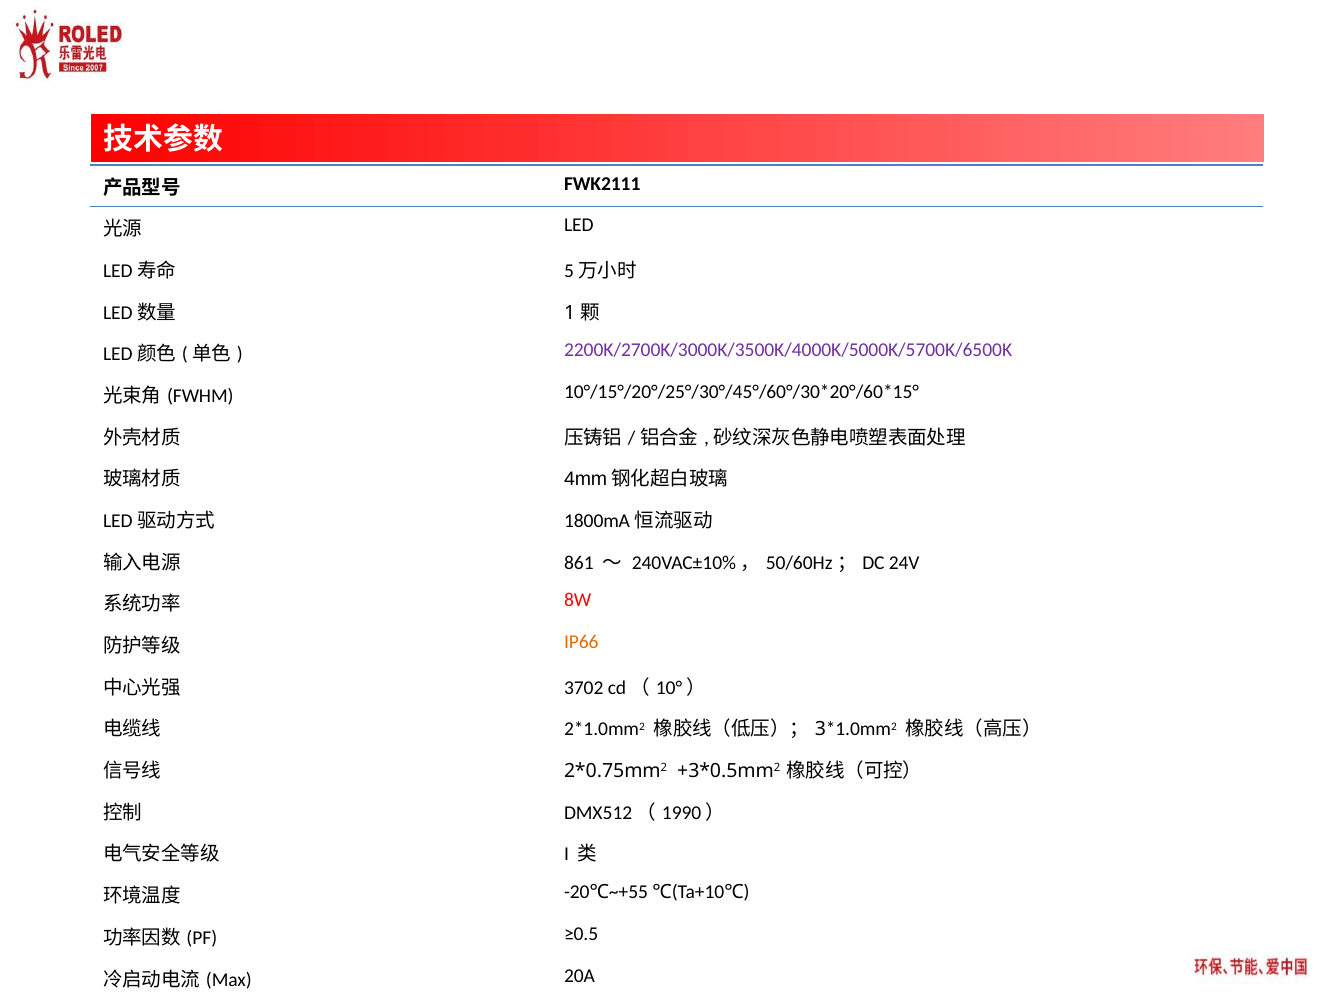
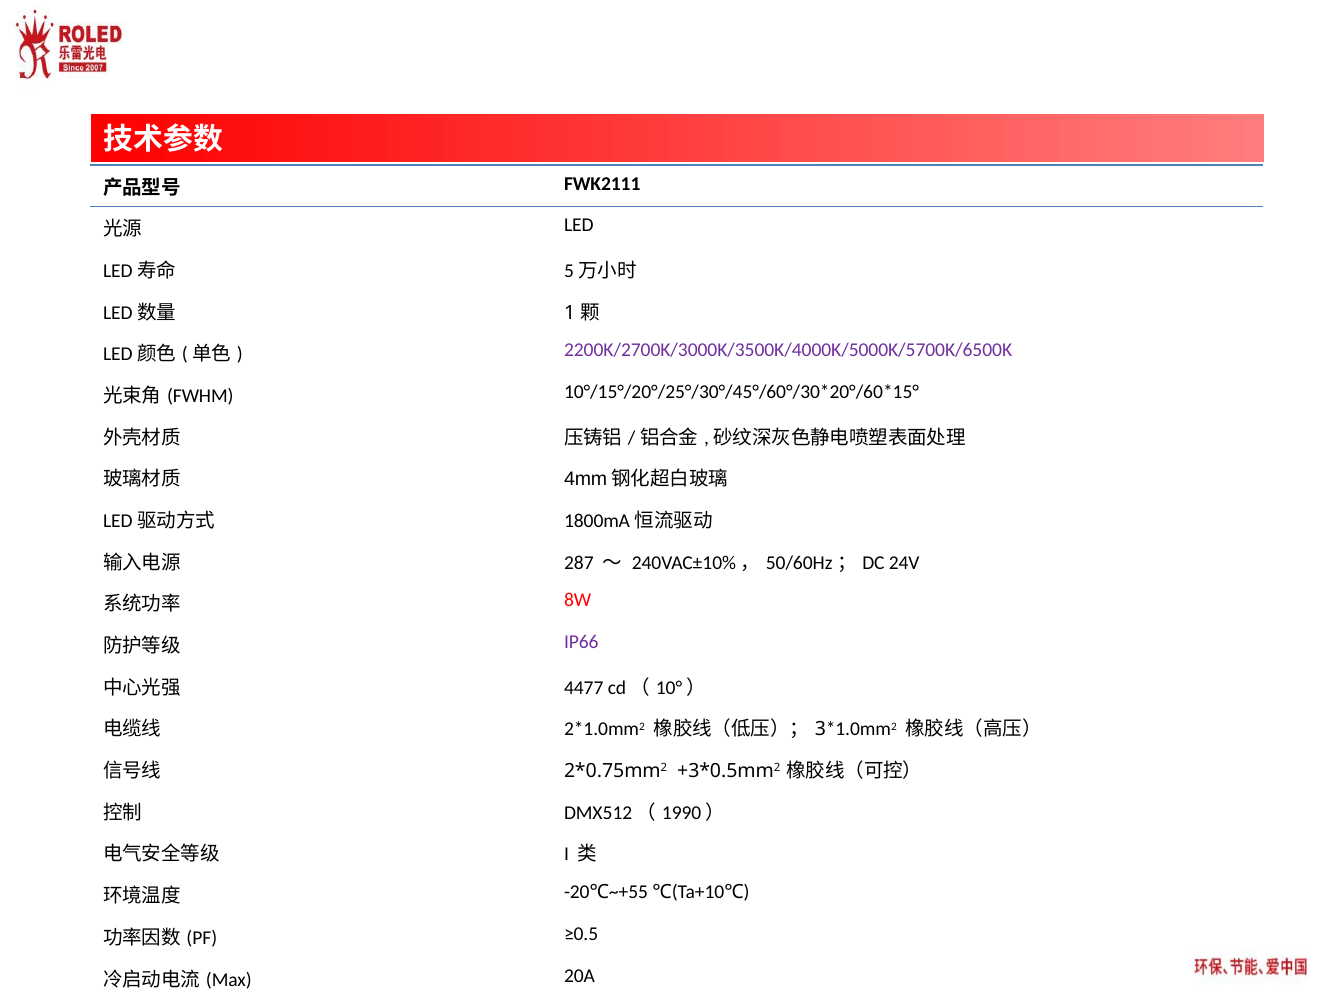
861: 861 -> 287 (579, 563)
IP66 colour: orange -> purple (581, 642)
3702: 3702 -> 4477 (584, 688)
